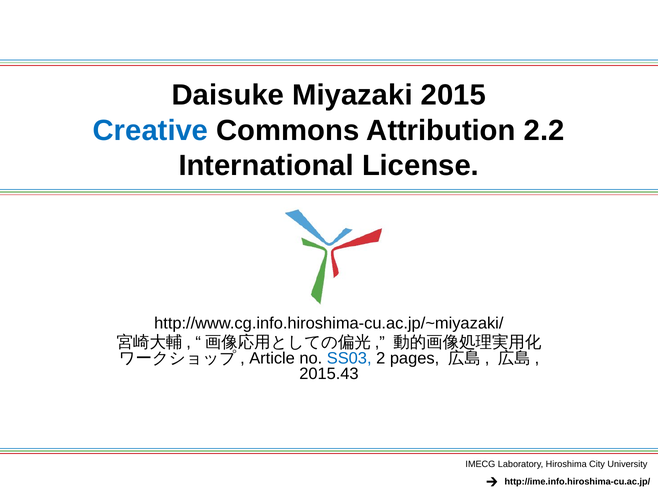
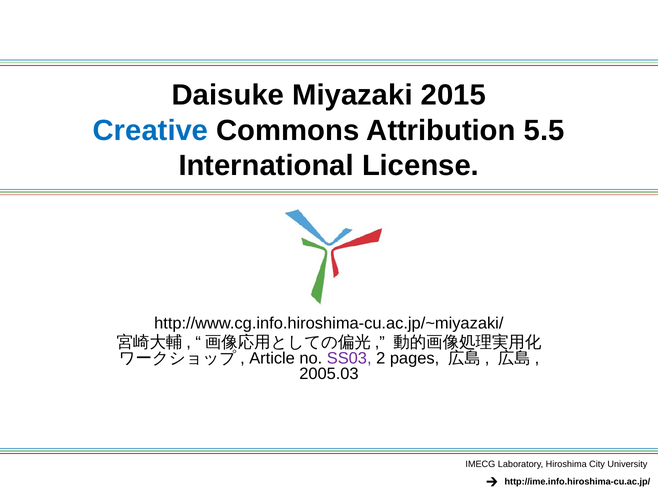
2.2: 2.2 -> 5.5 (544, 131)
SS03 colour: blue -> purple (349, 359)
2015.43: 2015.43 -> 2005.03 (329, 374)
